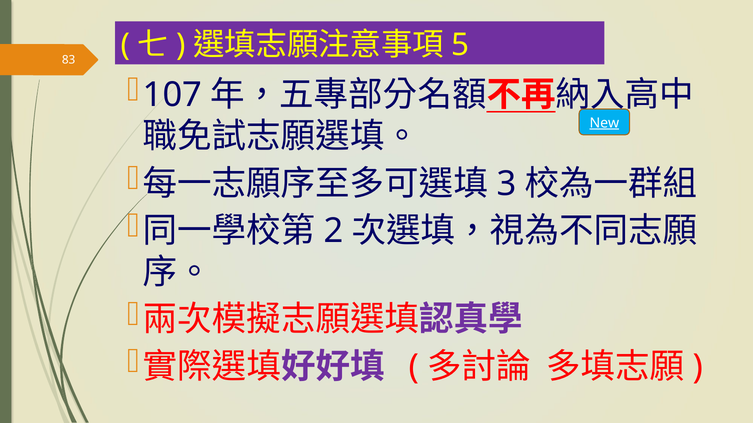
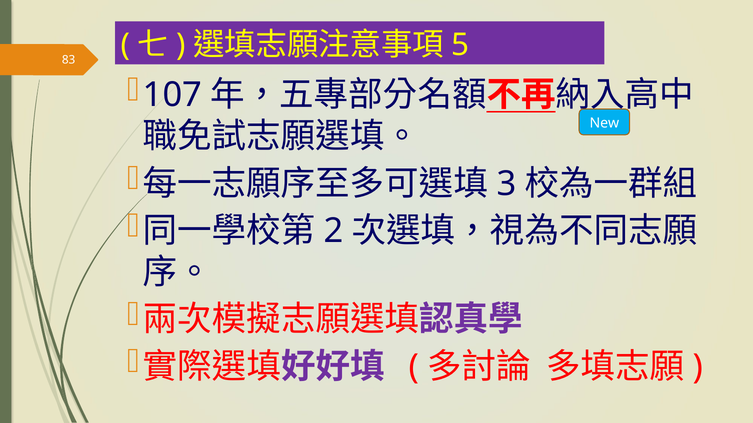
New underline: present -> none (604, 123)
